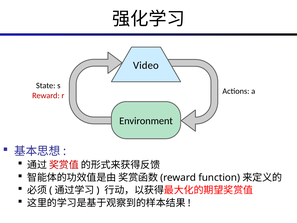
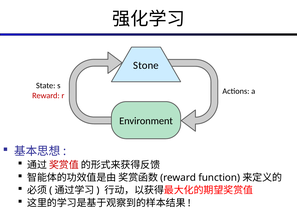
Video: Video -> Stone (146, 65)
